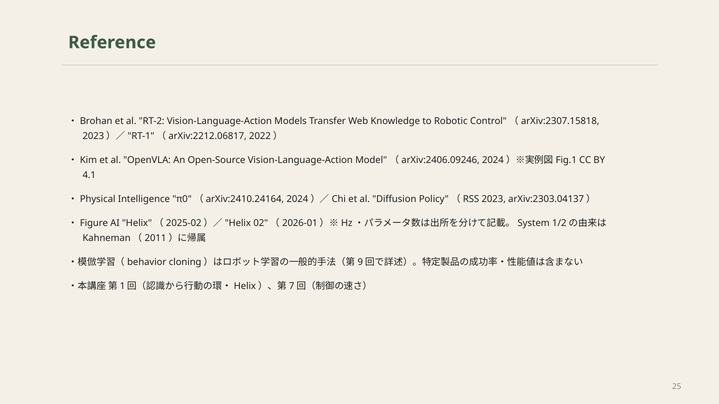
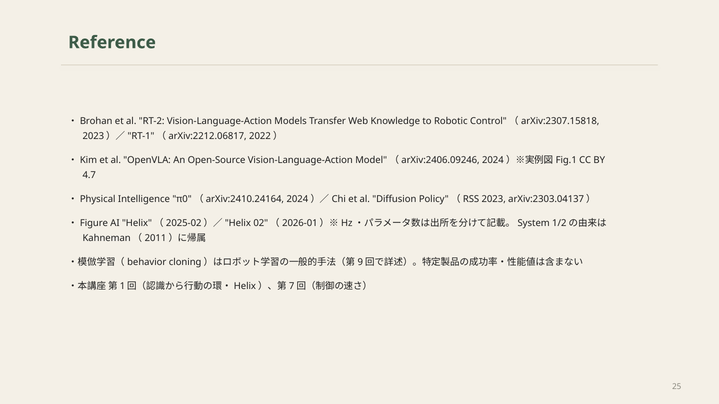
4.1: 4.1 -> 4.7 (89, 175)
